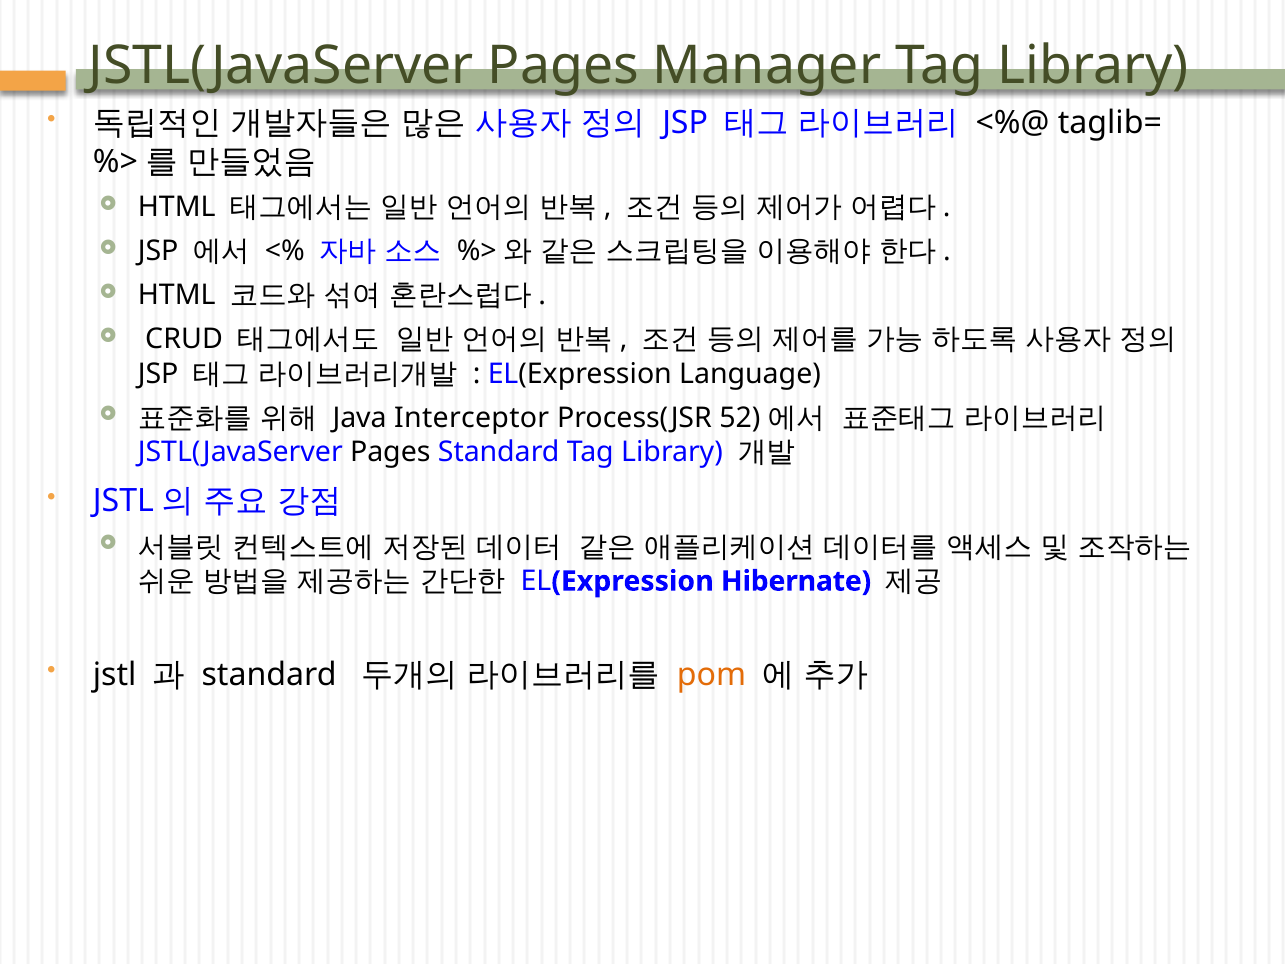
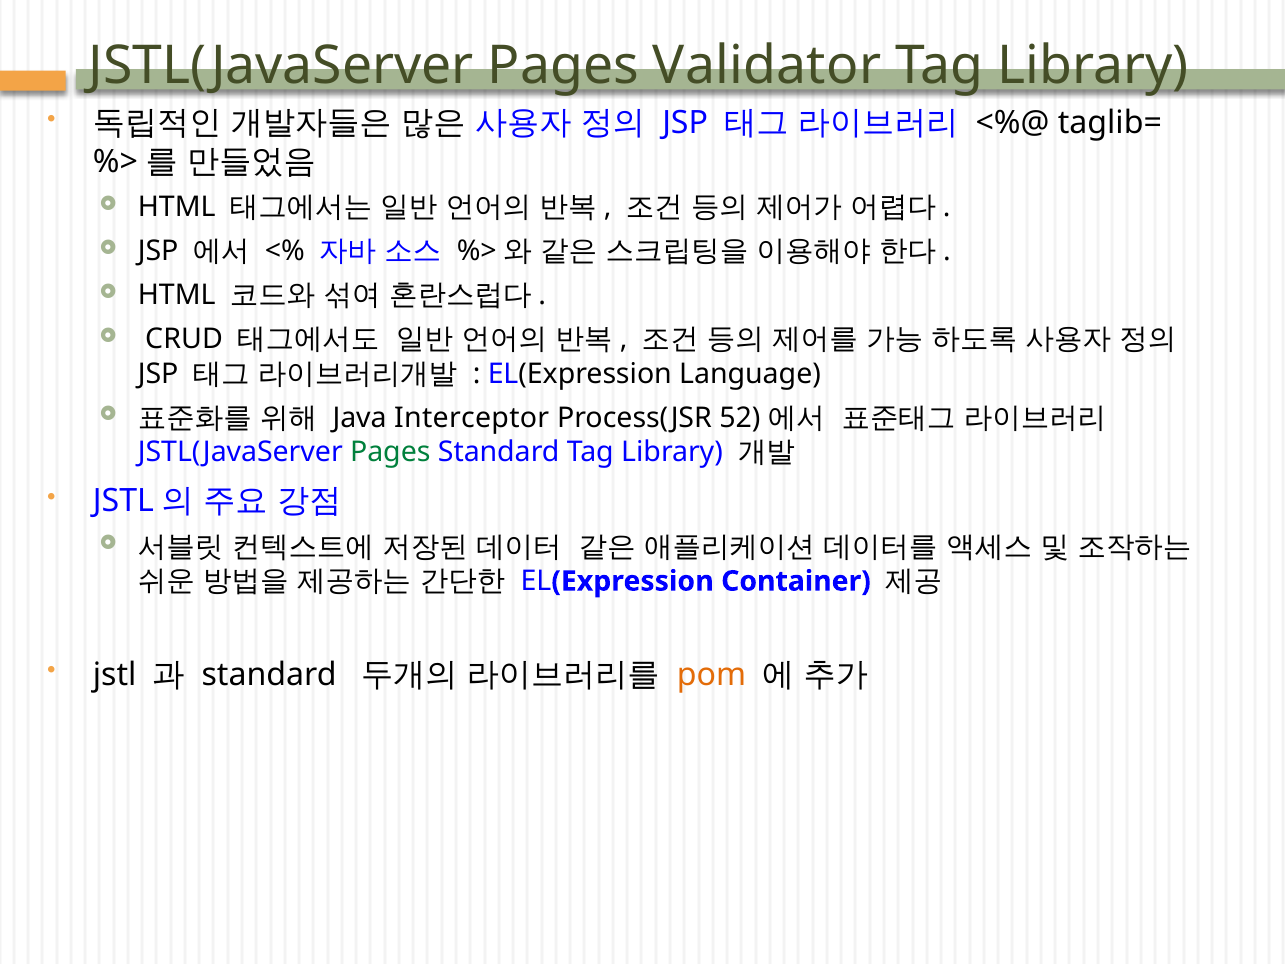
Manager: Manager -> Validator (767, 66)
Pages colour: black -> green (390, 452)
Hibernate: Hibernate -> Container (796, 581)
